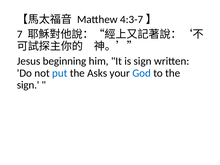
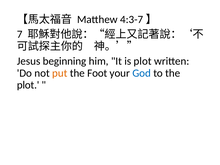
is sign: sign -> plot (143, 61)
put colour: blue -> orange (60, 73)
Asks: Asks -> Foot (97, 73)
sign: sign -> plot (28, 85)
